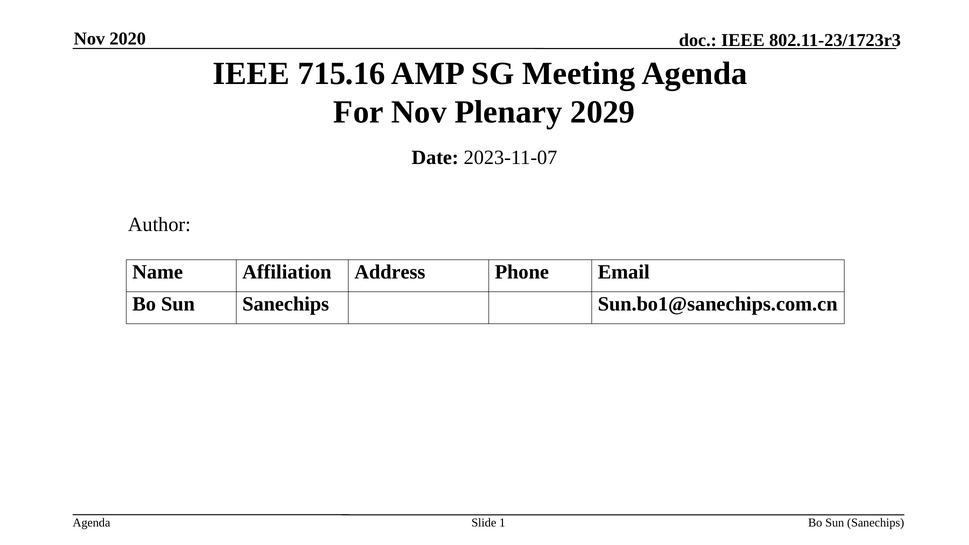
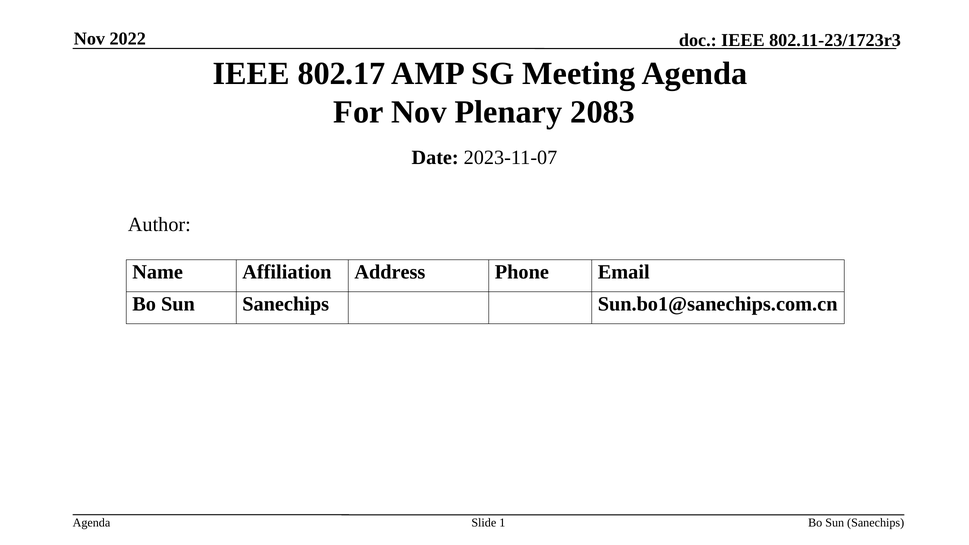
2020: 2020 -> 2022 (128, 39)
715.16: 715.16 -> 802.17 (342, 73)
2029: 2029 -> 2083 (603, 112)
